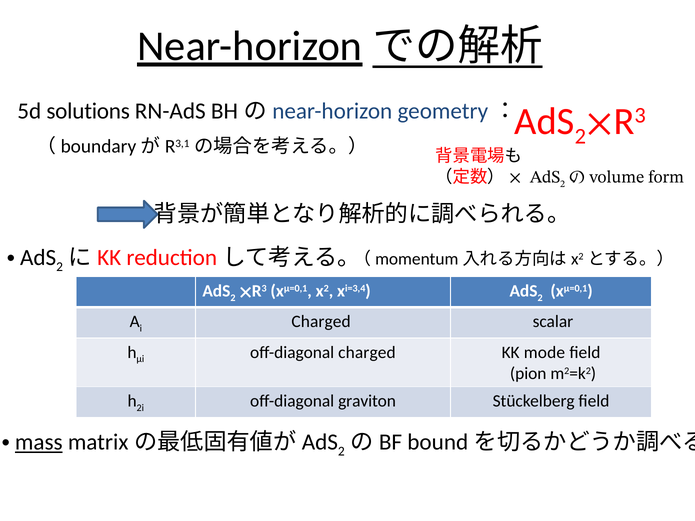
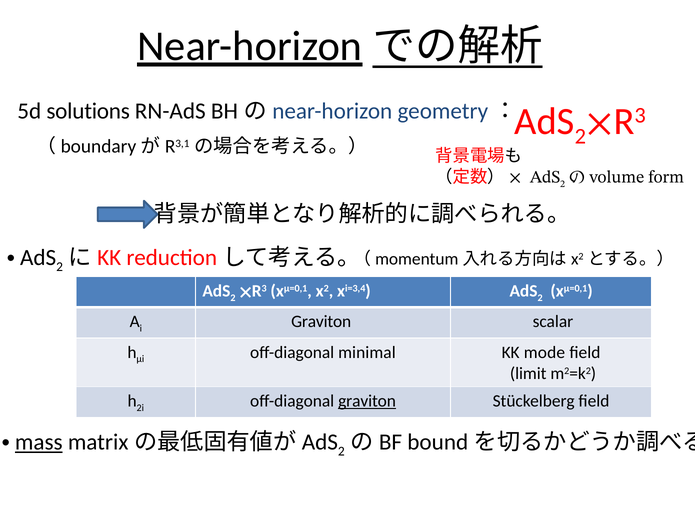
Charged: Charged -> Graviton (321, 322)
off-diagonal charged: charged -> minimal (367, 353)
pion: pion -> limit (528, 374)
graviton underline: none -> present (367, 401)
